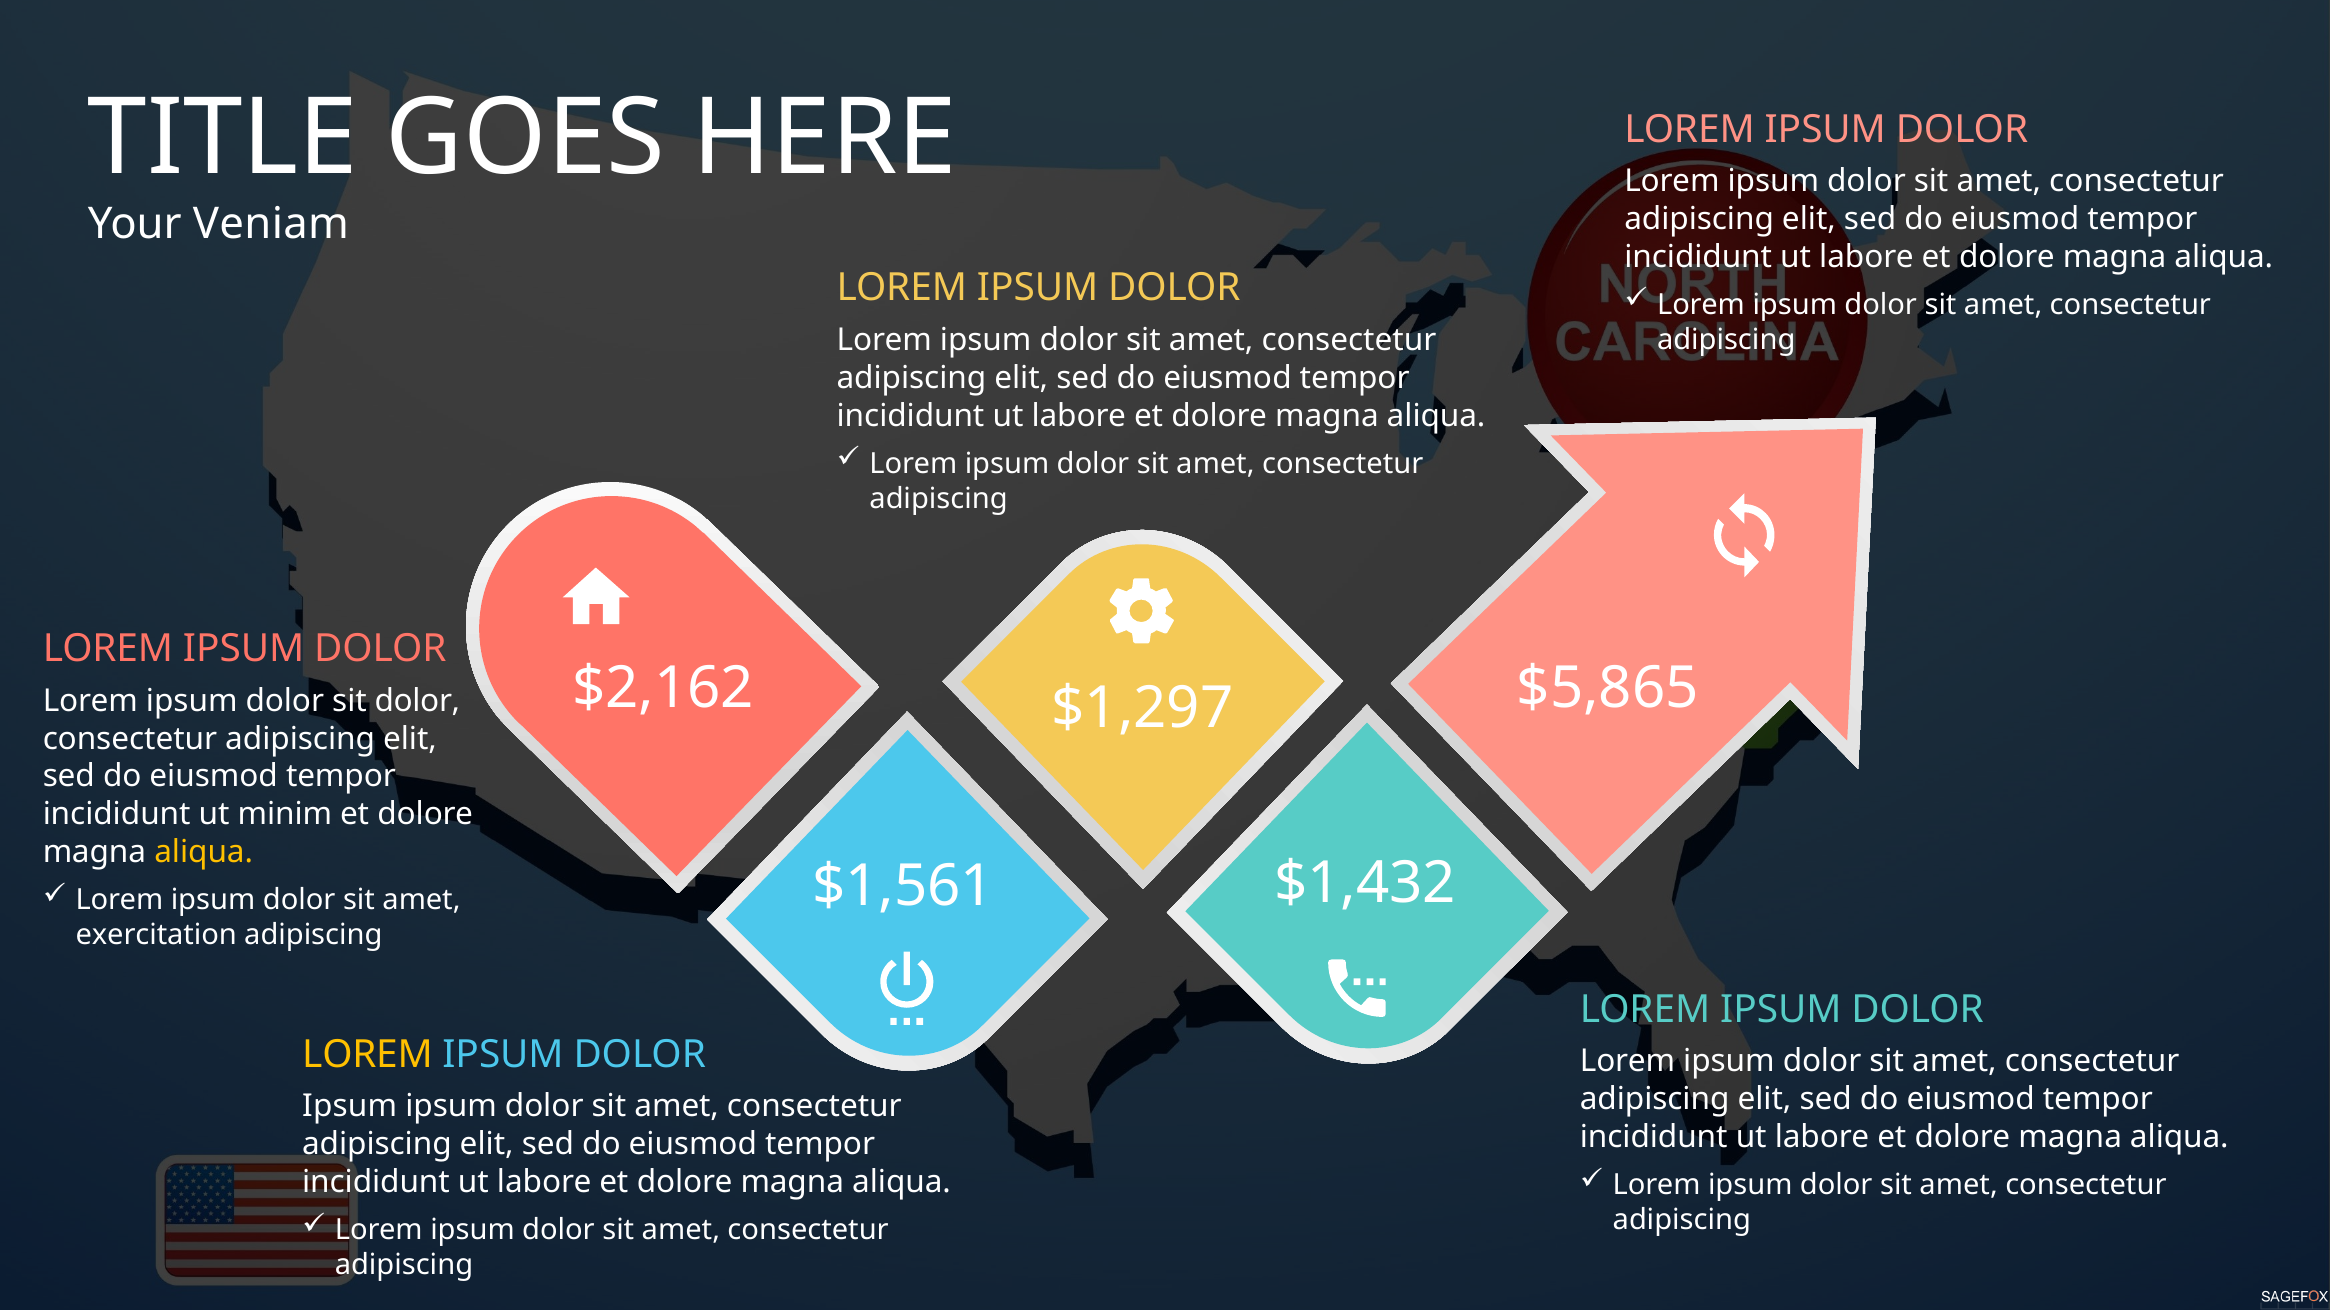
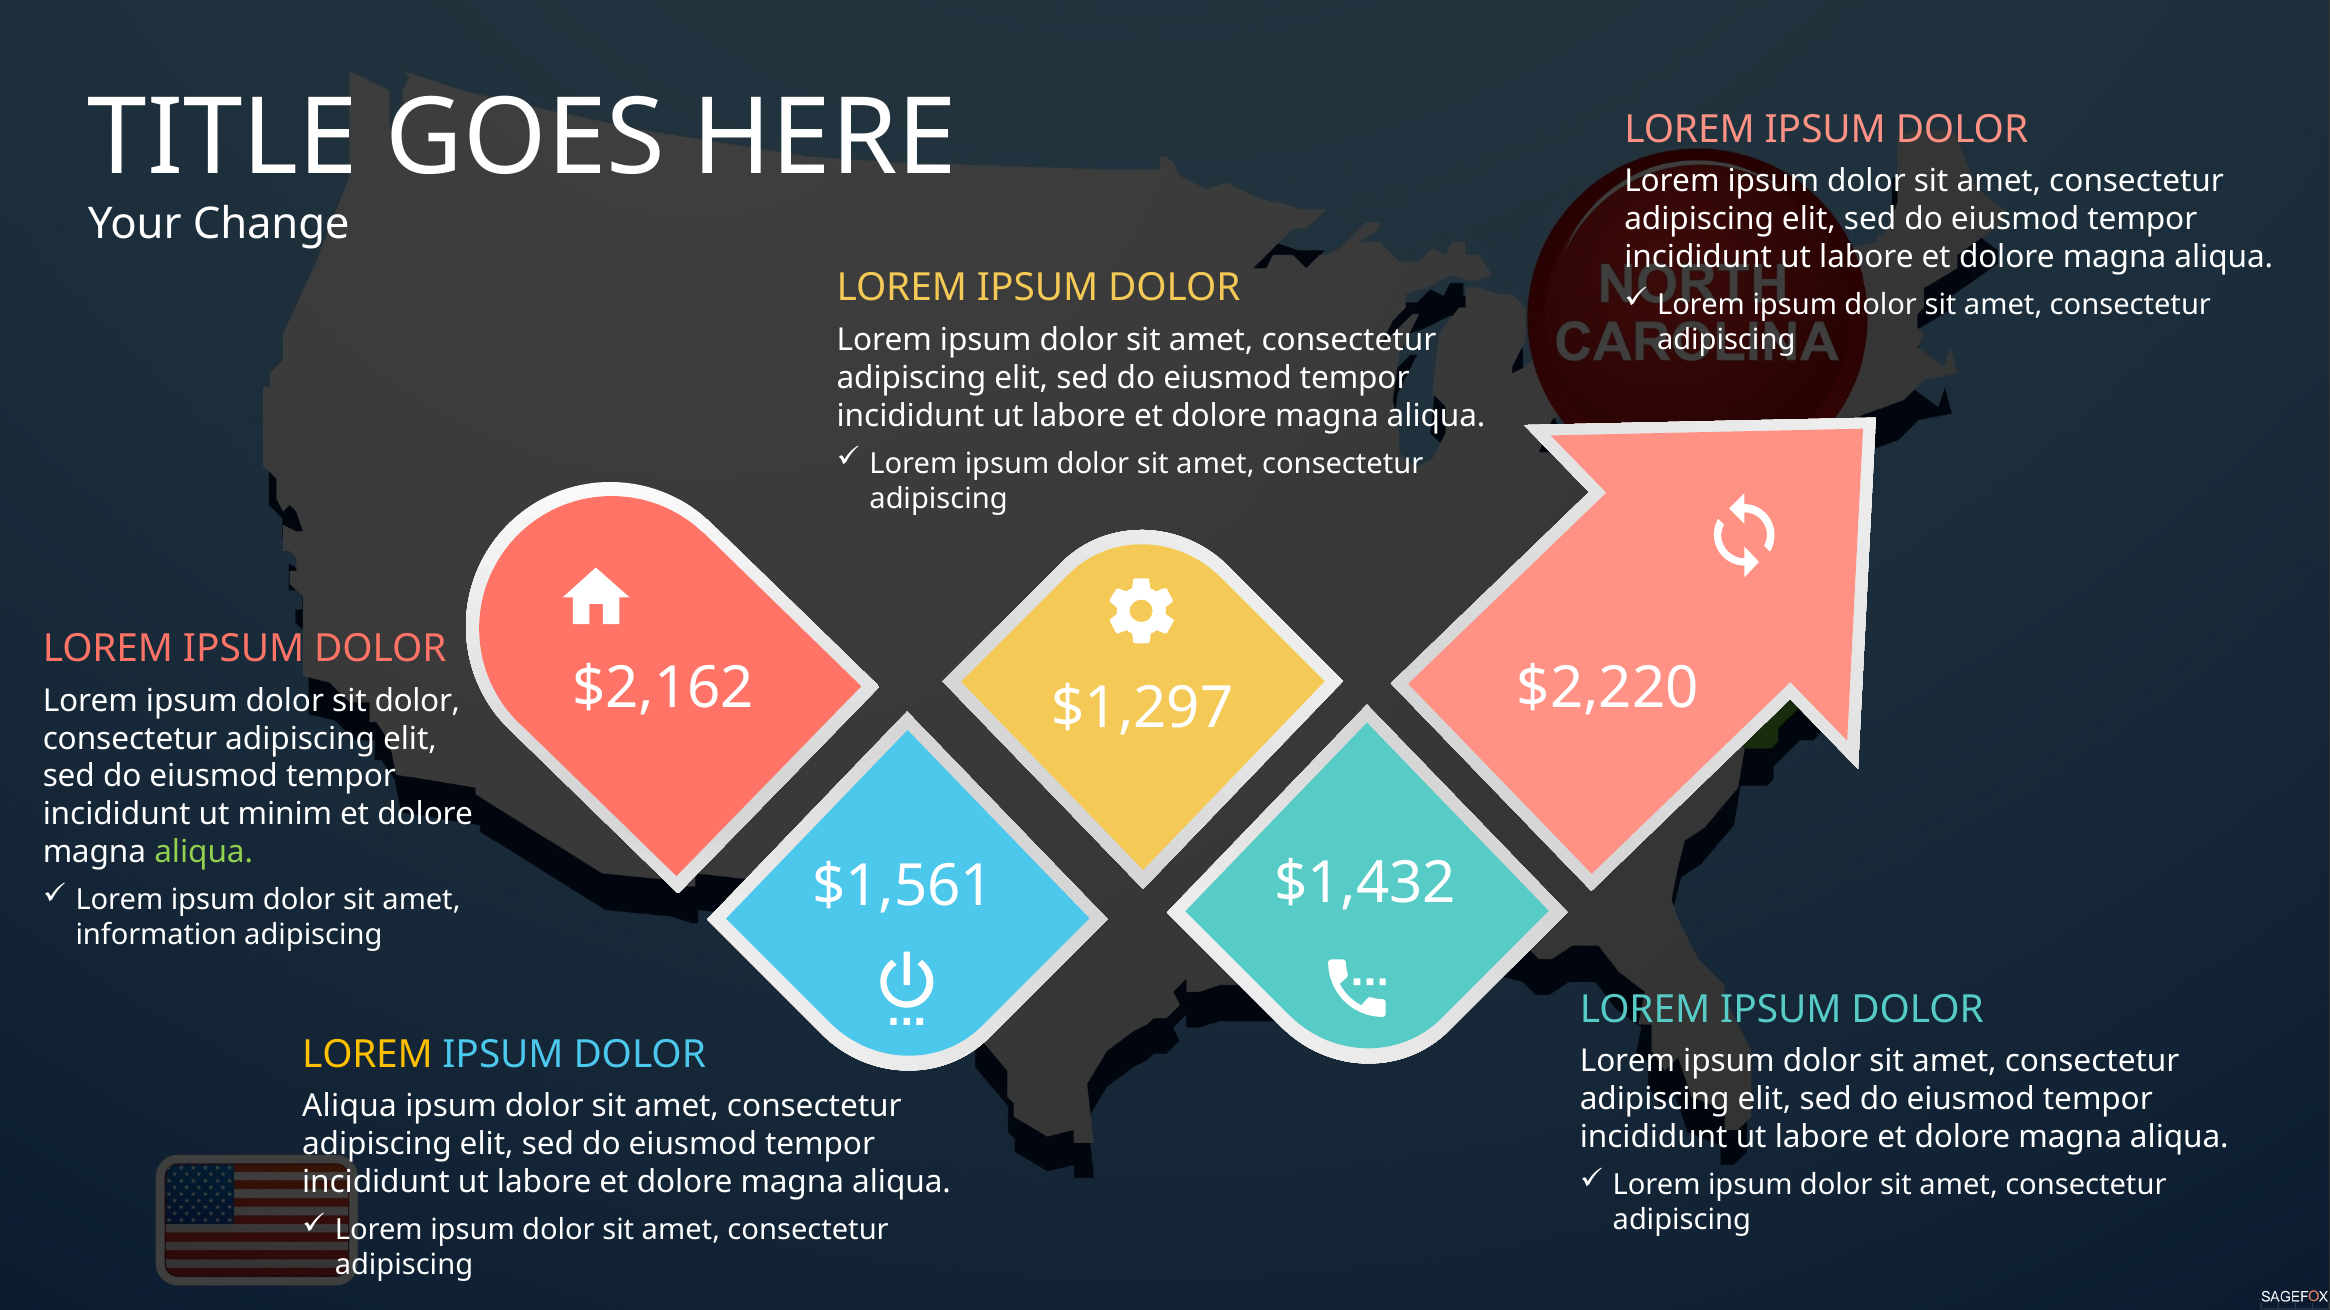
Veniam: Veniam -> Change (271, 224)
$5,865: $5,865 -> $2,220 (1608, 689)
aliqua colour: yellow -> light green (204, 853)
exercitation: exercitation -> information (156, 935)
Ipsum: Ipsum -> Aliqua (350, 1107)
